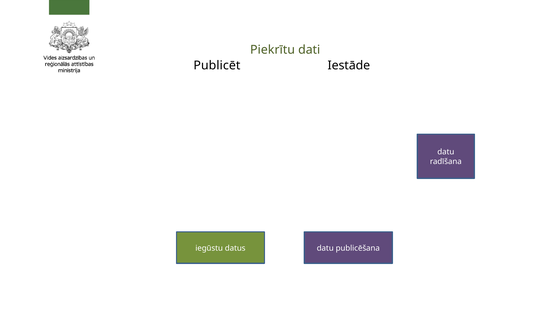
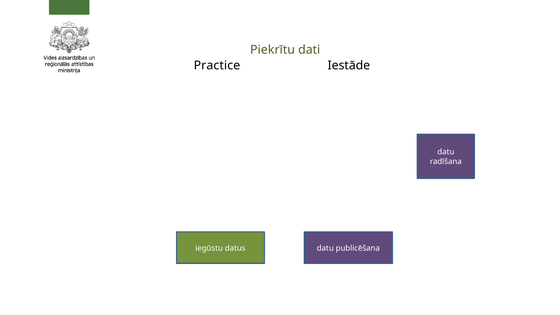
Publicēt: Publicēt -> Practice (217, 65)
